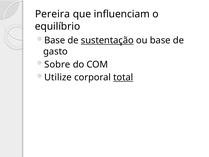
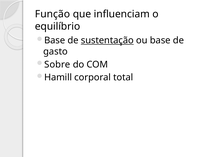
Pereira: Pereira -> Função (53, 14)
Utilize: Utilize -> Hamill (58, 77)
total underline: present -> none (123, 77)
